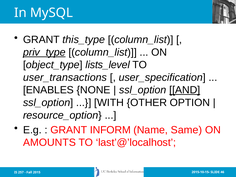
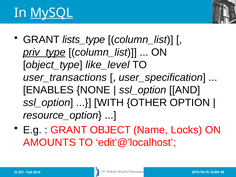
MySQL underline: none -> present (52, 13)
this_type: this_type -> lists_type (84, 40)
lists_level: lists_level -> like_level (108, 65)
AND underline: present -> none (185, 90)
INFORM: INFORM -> OBJECT (110, 130)
Same: Same -> Locks (186, 130)
last’@’localhost: last’@’localhost -> edit’@’localhost (136, 142)
